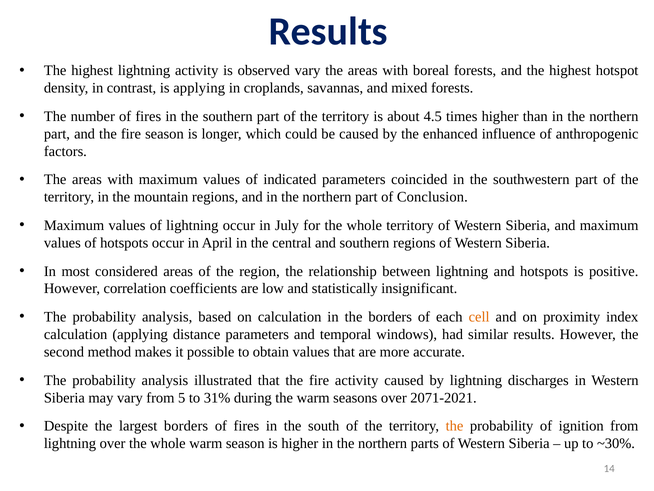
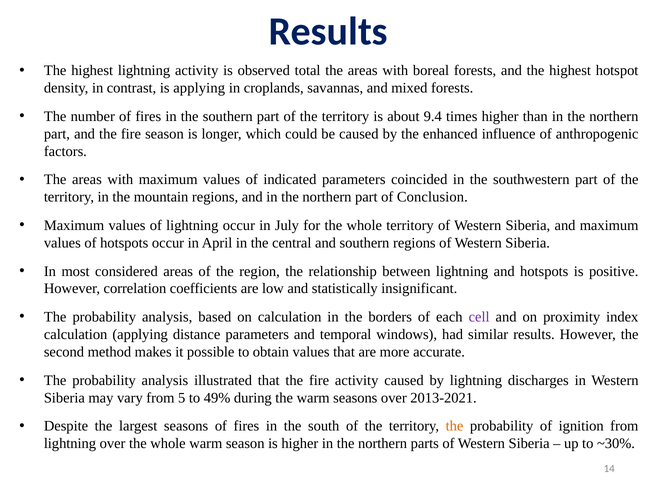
observed vary: vary -> total (308, 70)
4.5: 4.5 -> 9.4 (433, 116)
cell colour: orange -> purple (479, 317)
31%: 31% -> 49% (217, 397)
2071-2021: 2071-2021 -> 2013-2021 (444, 397)
largest borders: borders -> seasons (186, 426)
